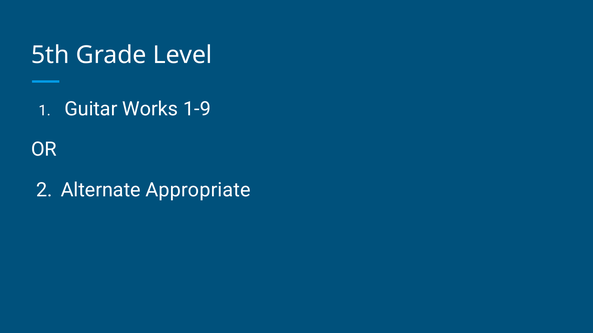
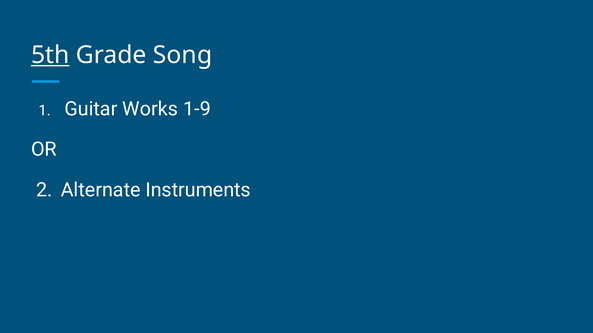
5th underline: none -> present (50, 55)
Level: Level -> Song (183, 55)
Appropriate: Appropriate -> Instruments (198, 190)
